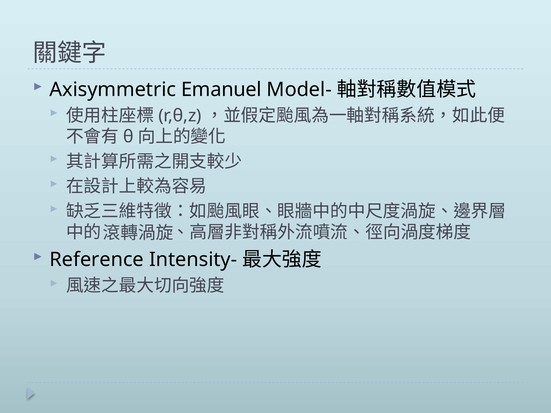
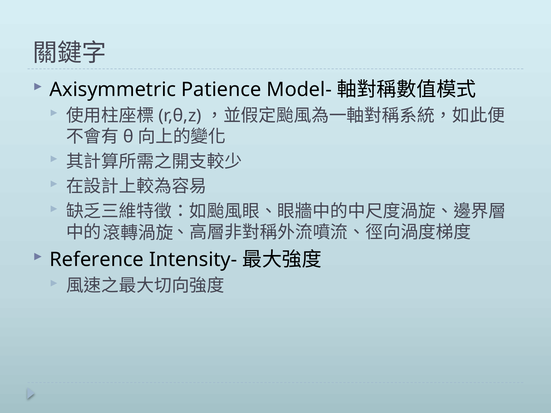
Emanuel: Emanuel -> Patience (221, 90)
